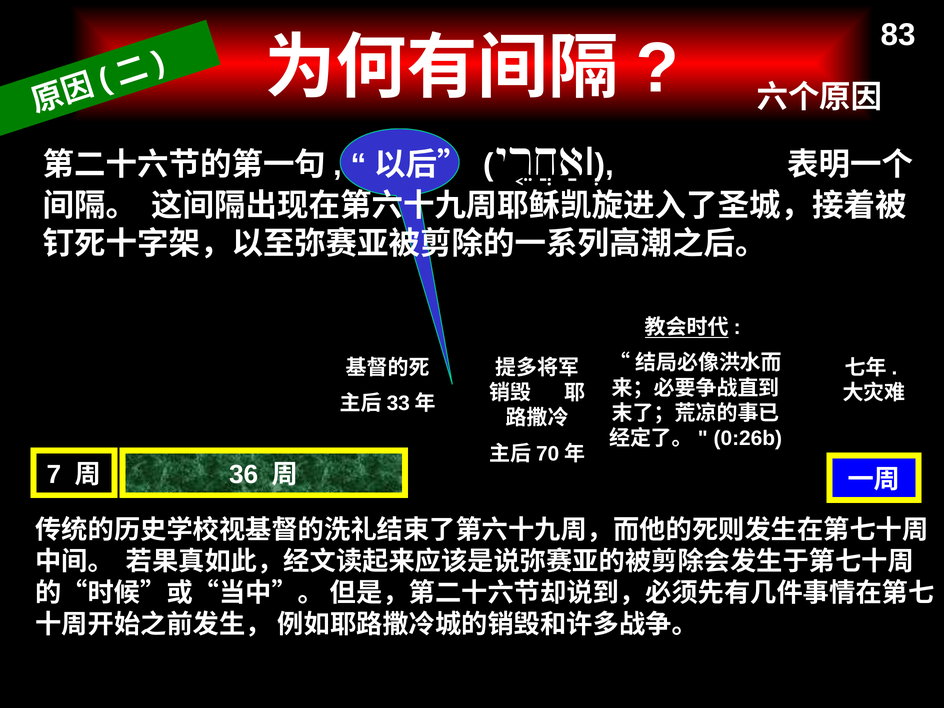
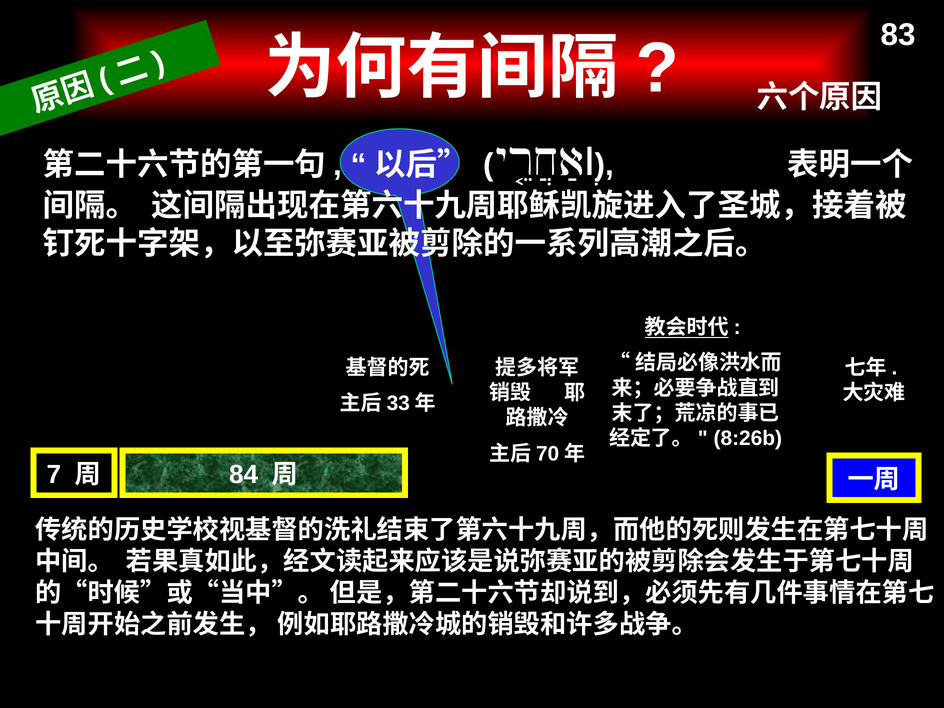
0:26b: 0:26b -> 8:26b (748, 439)
36: 36 -> 84 (244, 475)
